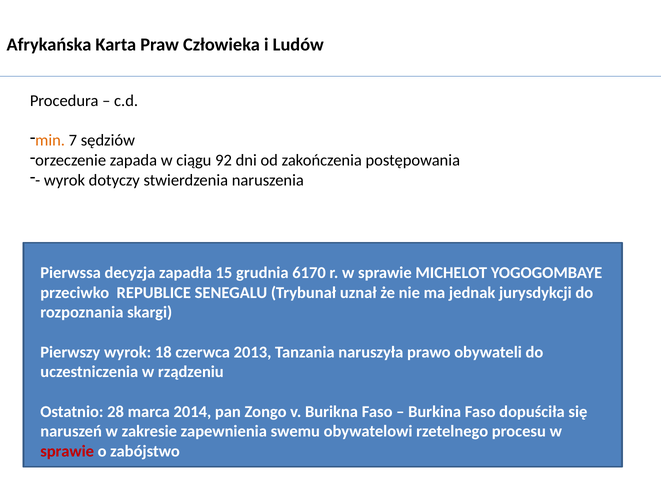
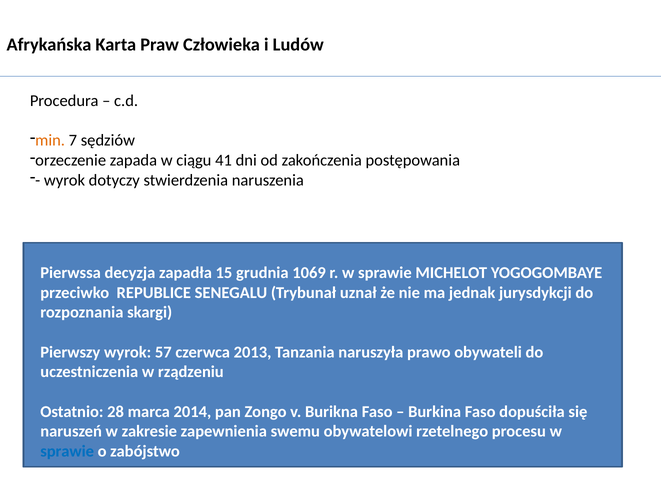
92: 92 -> 41 (224, 160)
6170: 6170 -> 1069 (309, 273)
18: 18 -> 57 (163, 352)
sprawie colour: red -> blue (67, 451)
